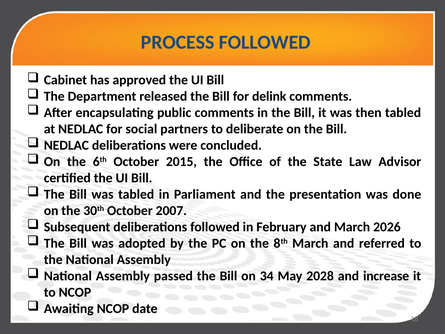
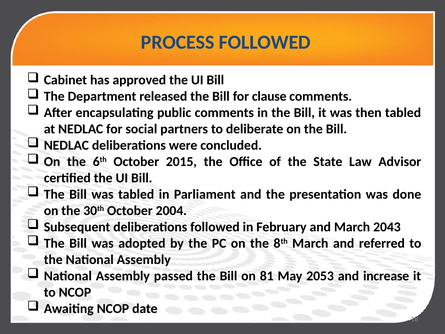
delink: delink -> clause (269, 96)
2007: 2007 -> 2004 (171, 211)
2026: 2026 -> 2043 (387, 227)
34: 34 -> 81 (267, 276)
2028: 2028 -> 2053 (320, 276)
